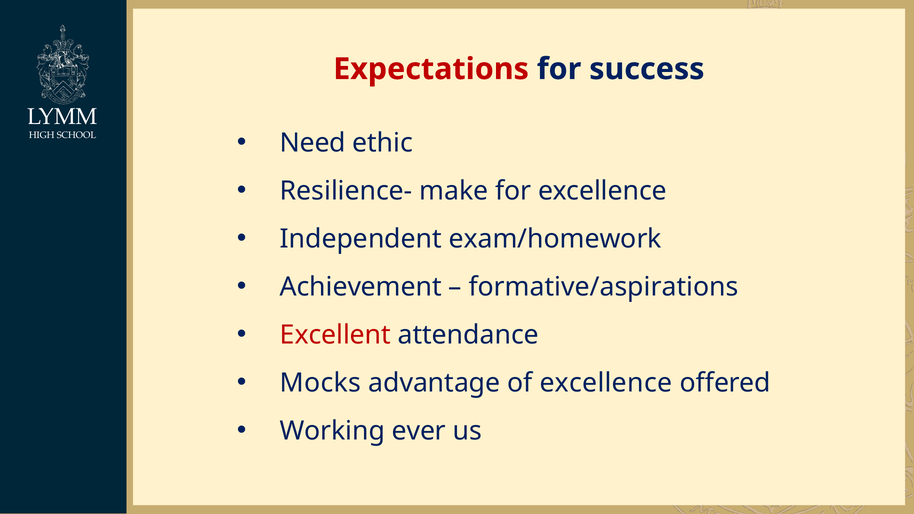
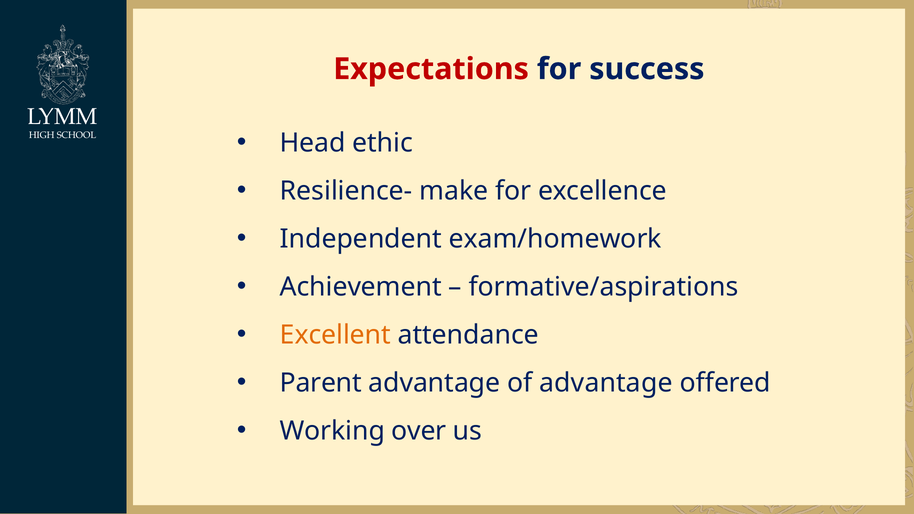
Need: Need -> Head (313, 143)
Excellent colour: red -> orange (335, 335)
Mocks: Mocks -> Parent (321, 383)
of excellence: excellence -> advantage (606, 383)
ever: ever -> over (419, 431)
